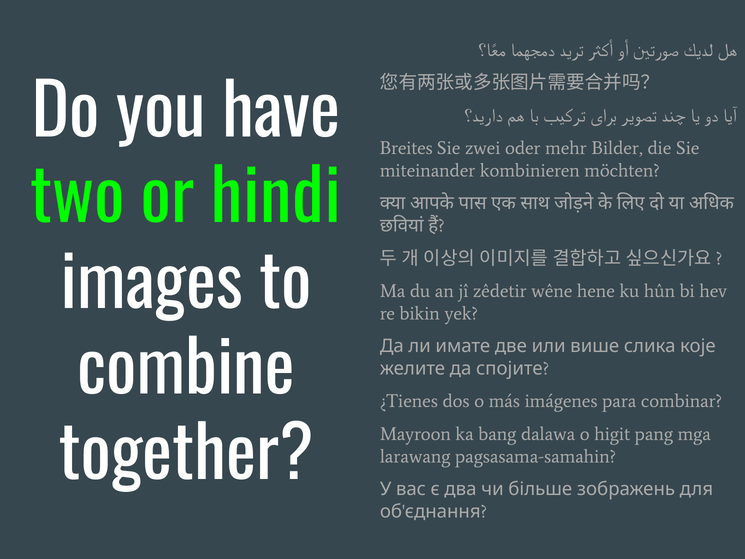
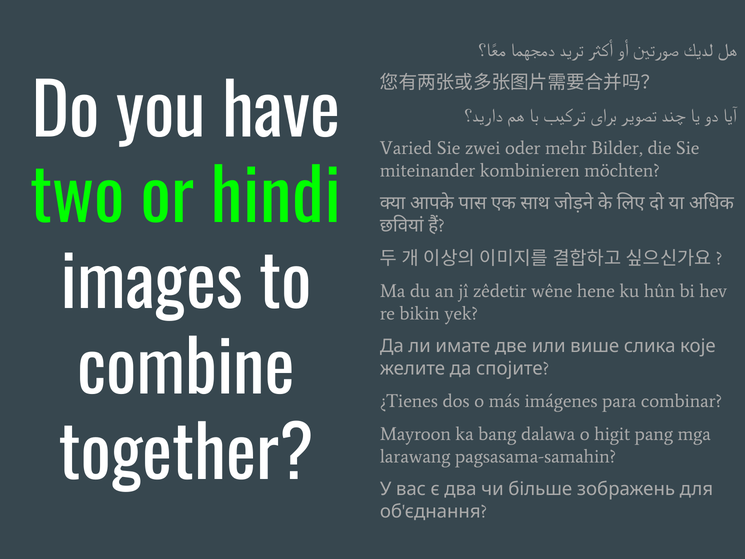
Breites: Breites -> Varied (406, 148)
